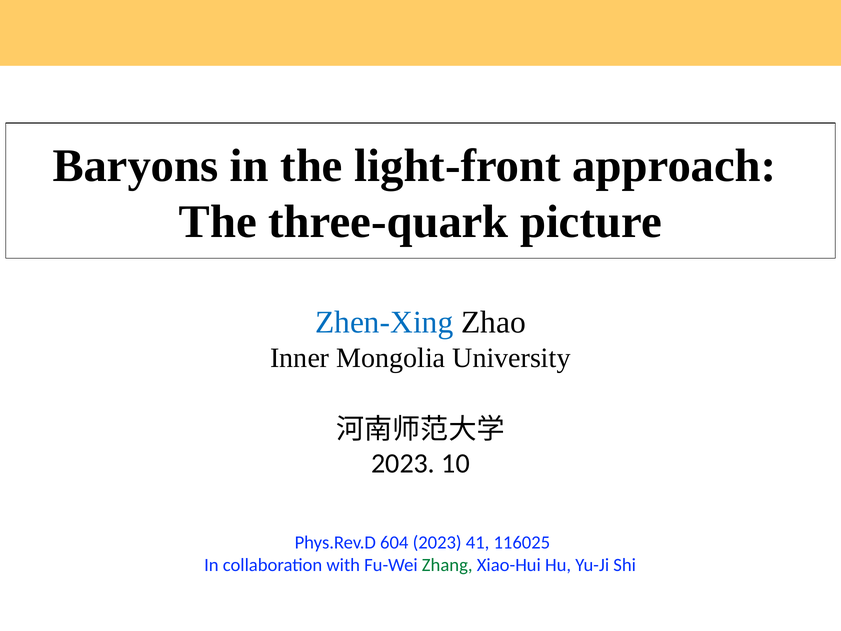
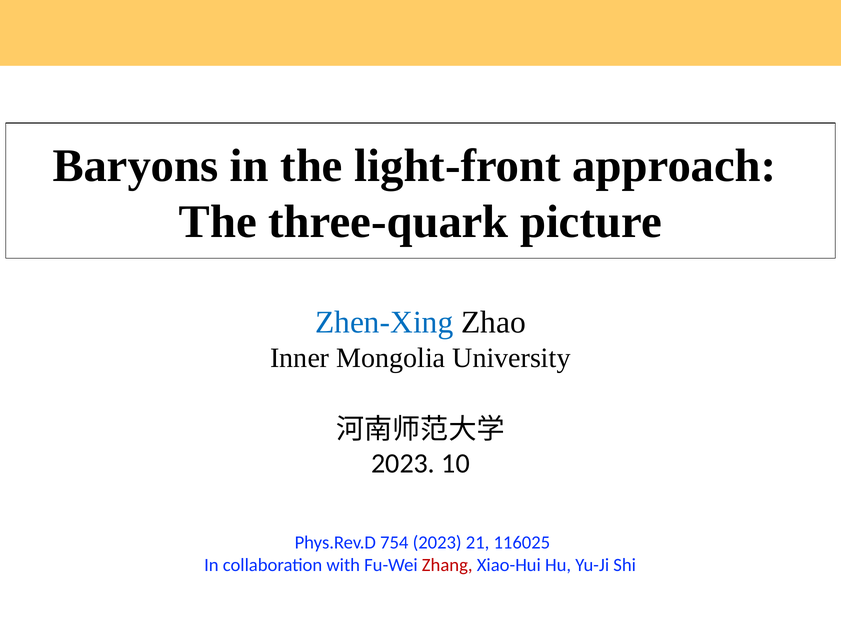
604: 604 -> 754 (394, 542)
41: 41 -> 21 (478, 542)
Zhang colour: green -> red (447, 565)
